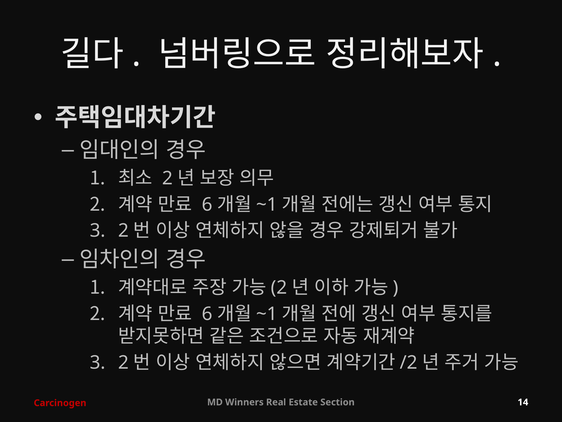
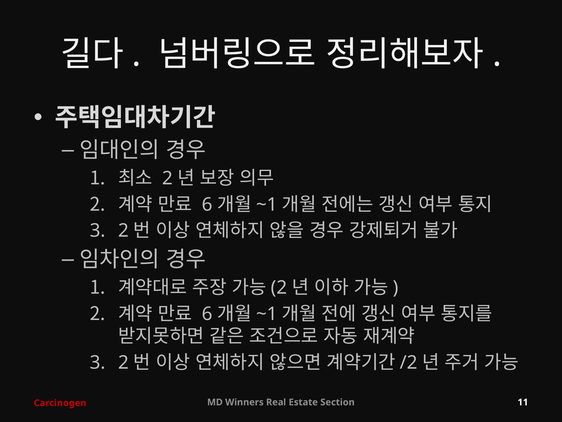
14: 14 -> 11 (523, 402)
